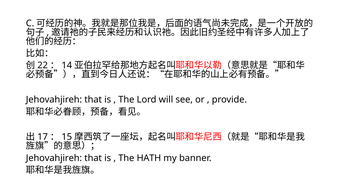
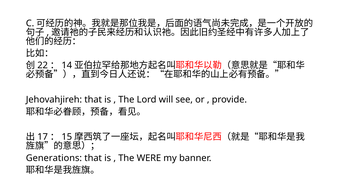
Jehovahjireh: Jehovahjireh -> Generations (54, 158)
HATH: HATH -> WERE (149, 158)
